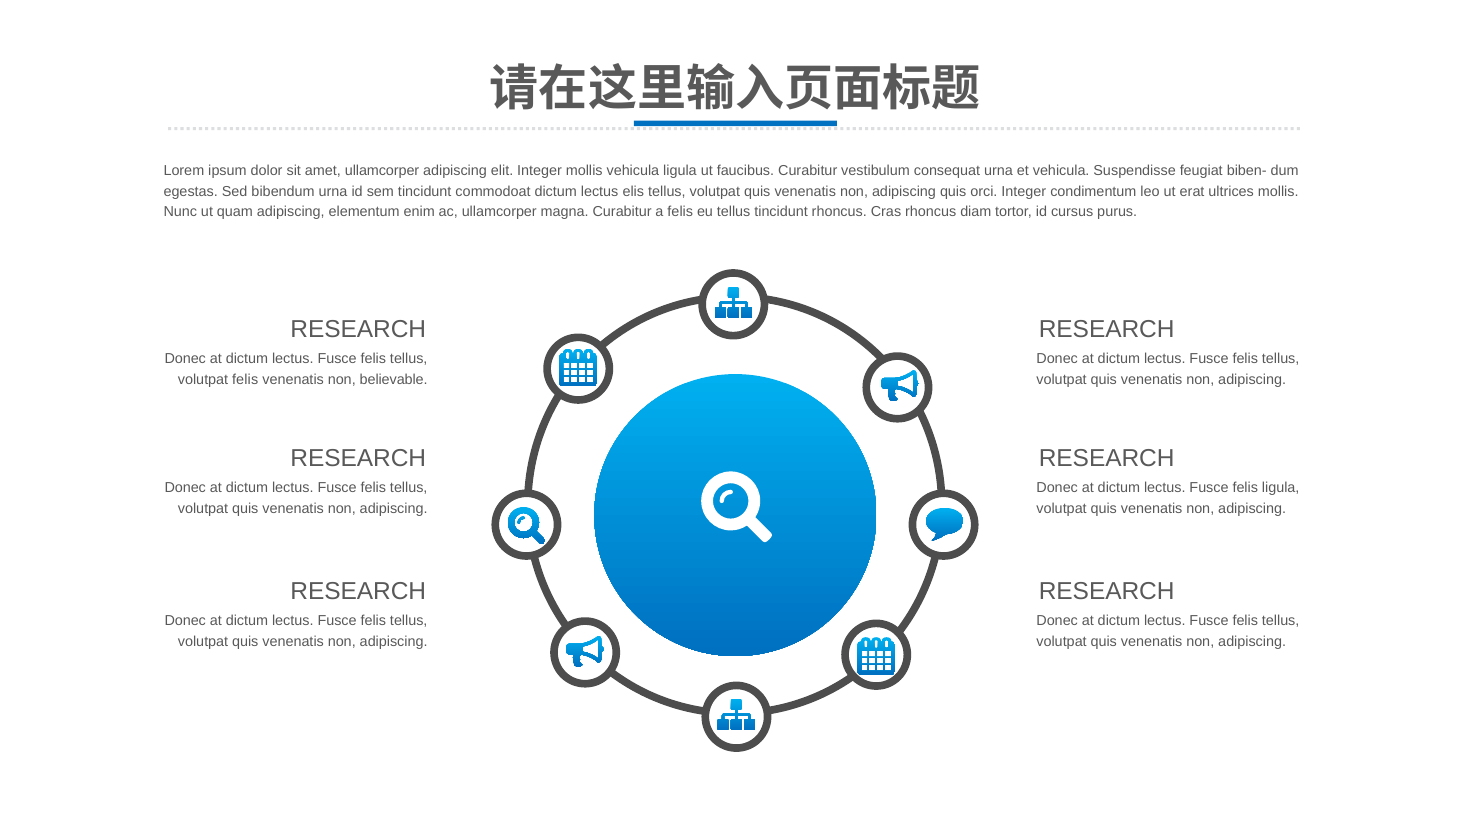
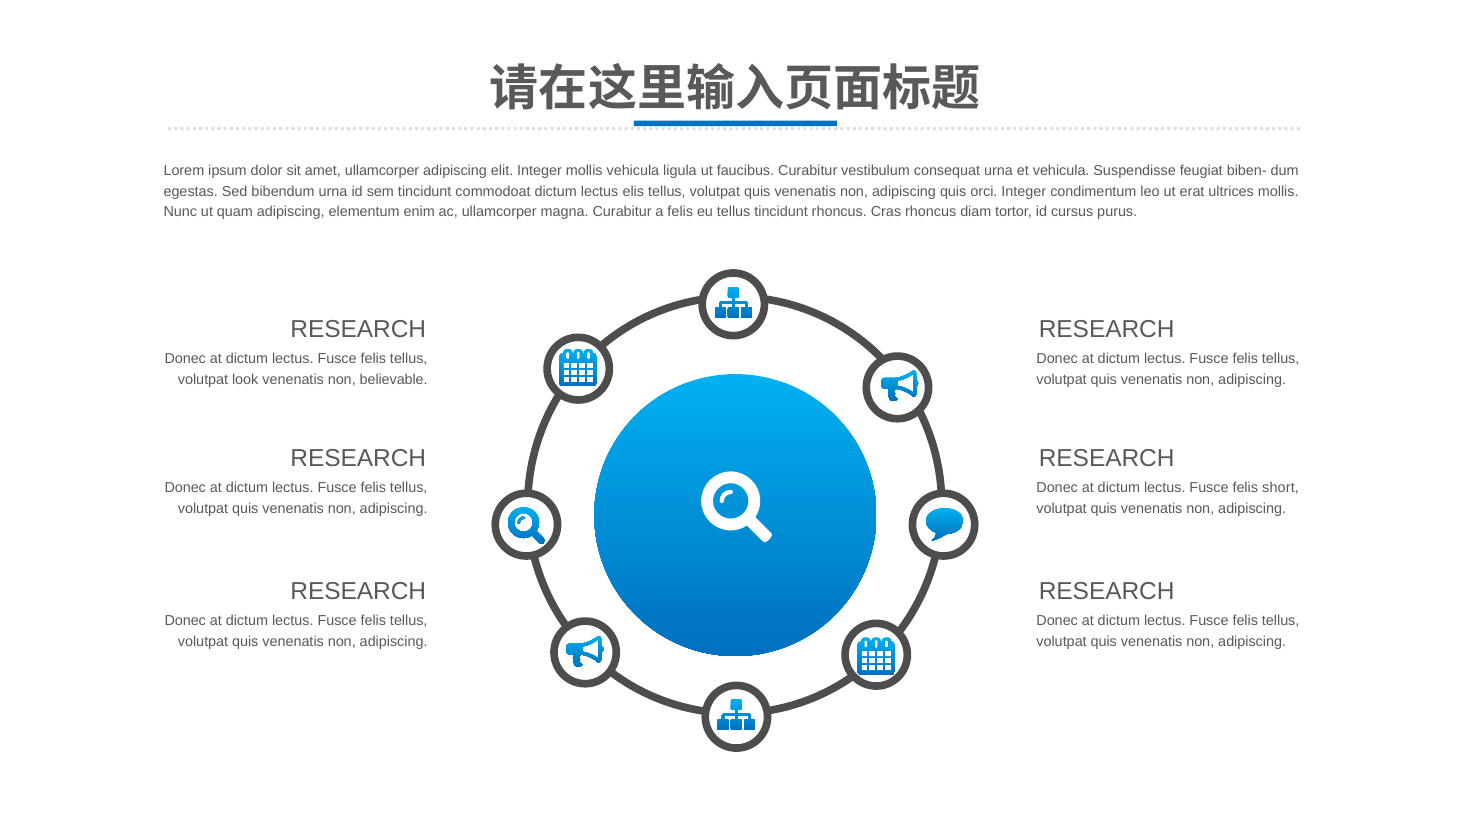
volutpat felis: felis -> look (245, 380)
felis ligula: ligula -> short (1281, 488)
